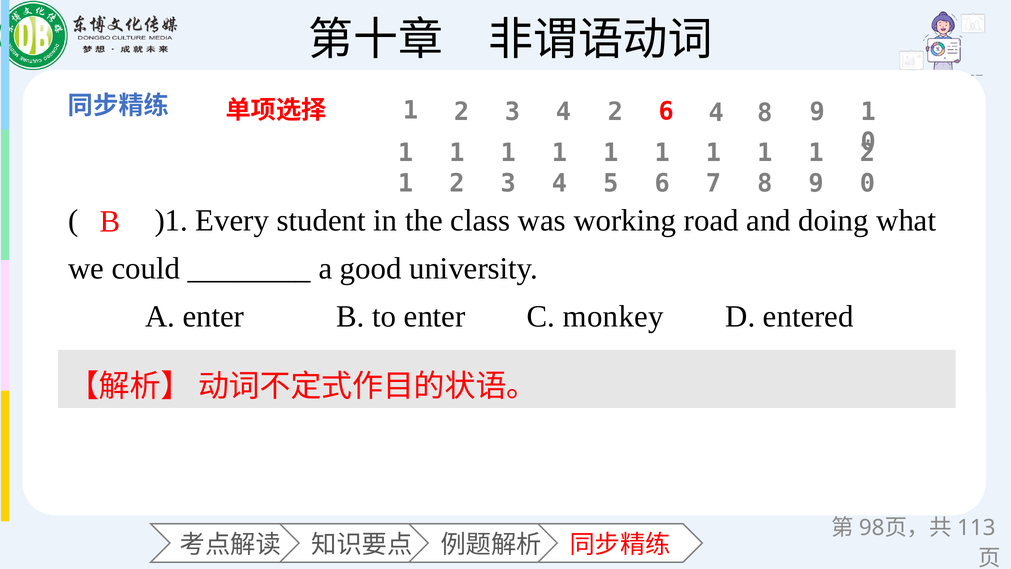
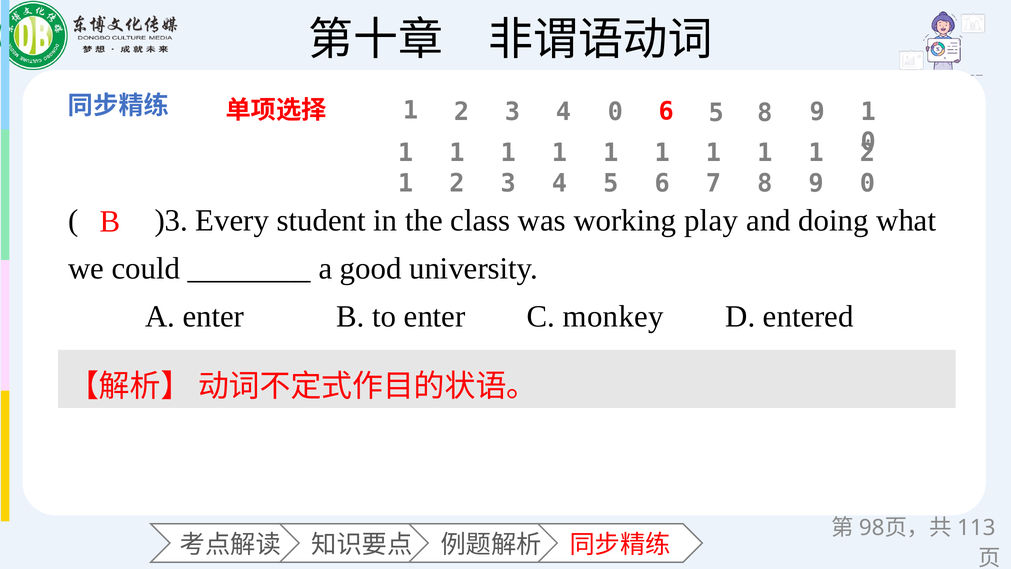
4 2: 2 -> 0 (615, 112)
6 4: 4 -> 5 (716, 113)
)1: )1 -> )3 (171, 220)
road: road -> play (711, 220)
